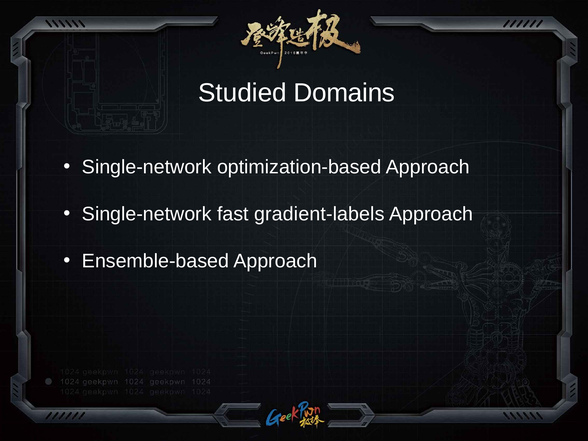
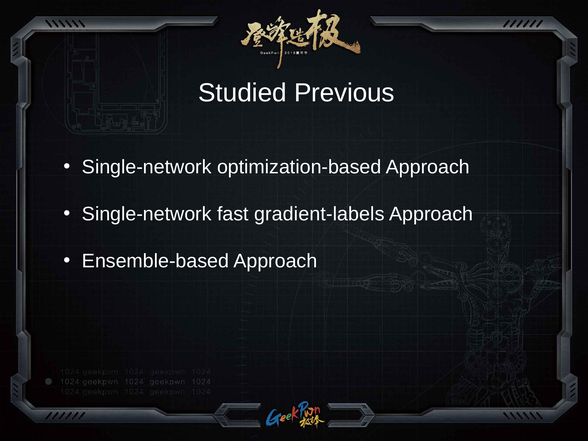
Domains: Domains -> Previous (344, 93)
